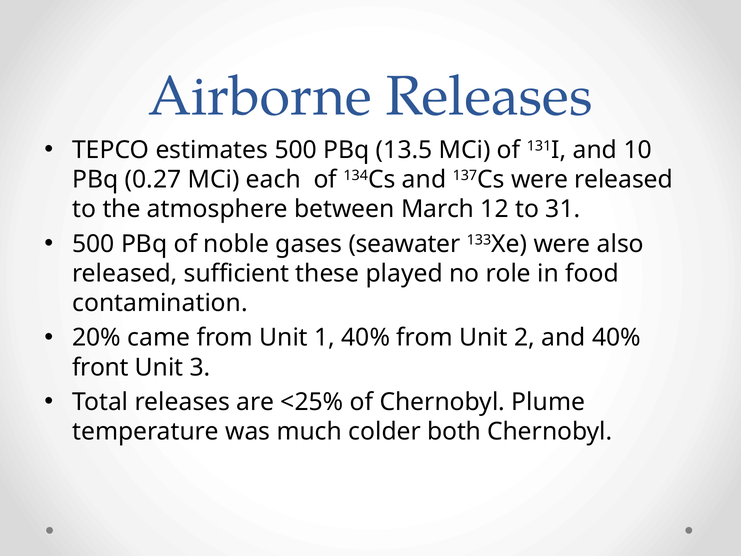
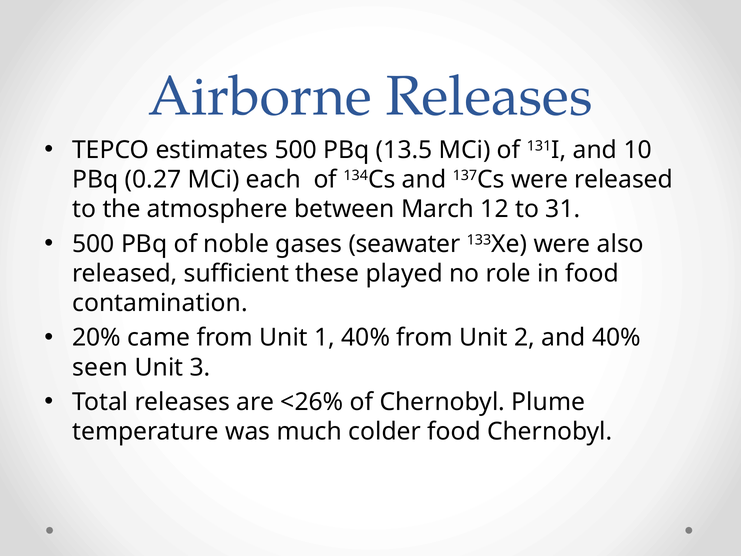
front: front -> seen (100, 367)
<25%: <25% -> <26% (312, 402)
colder both: both -> food (454, 431)
